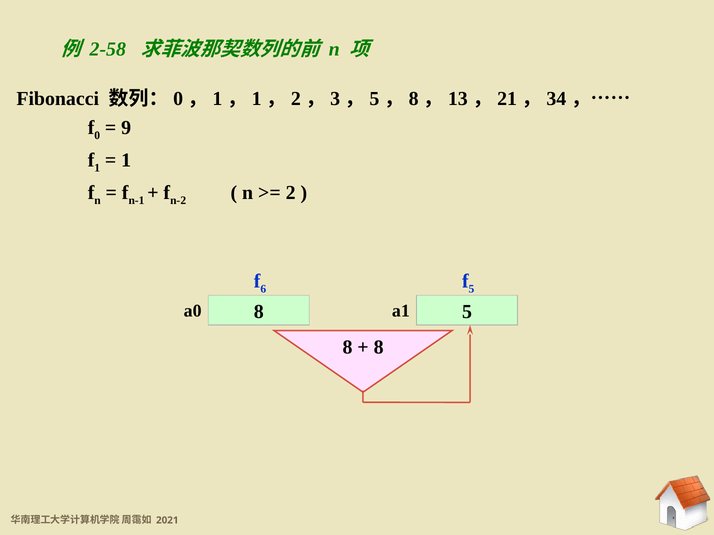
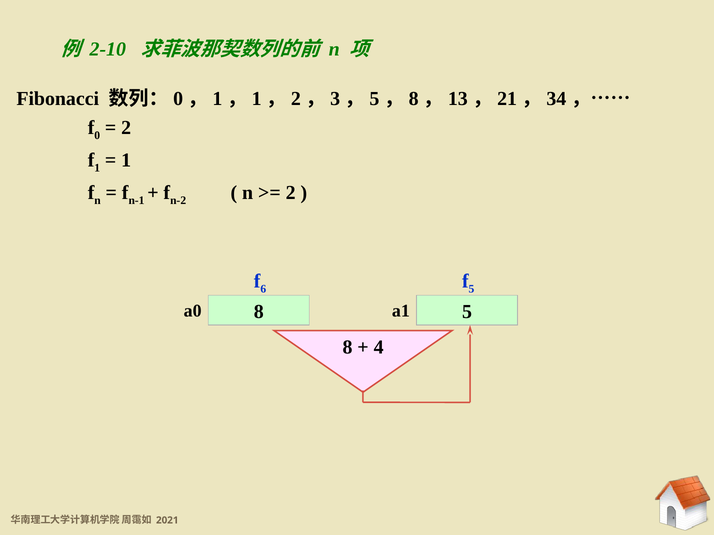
2-58: 2-58 -> 2-10 (108, 50)
9: 9 -> 2 (126, 128)
8: 8 -> 4 (379, 348)
